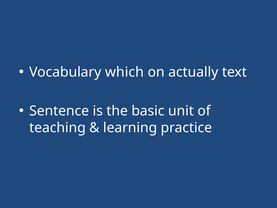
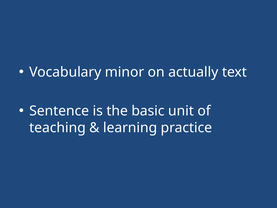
which: which -> minor (125, 72)
